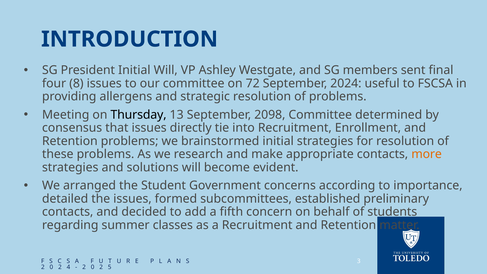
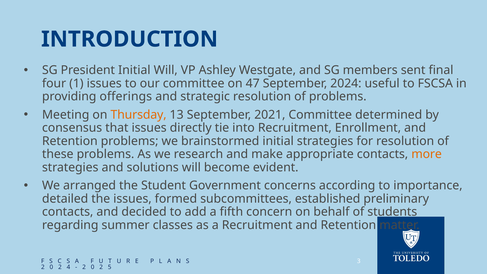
8: 8 -> 1 (76, 83)
72: 72 -> 47 (253, 83)
allergens: allergens -> offerings (126, 96)
Thursday colour: black -> orange (139, 115)
2098: 2098 -> 2021 (270, 115)
